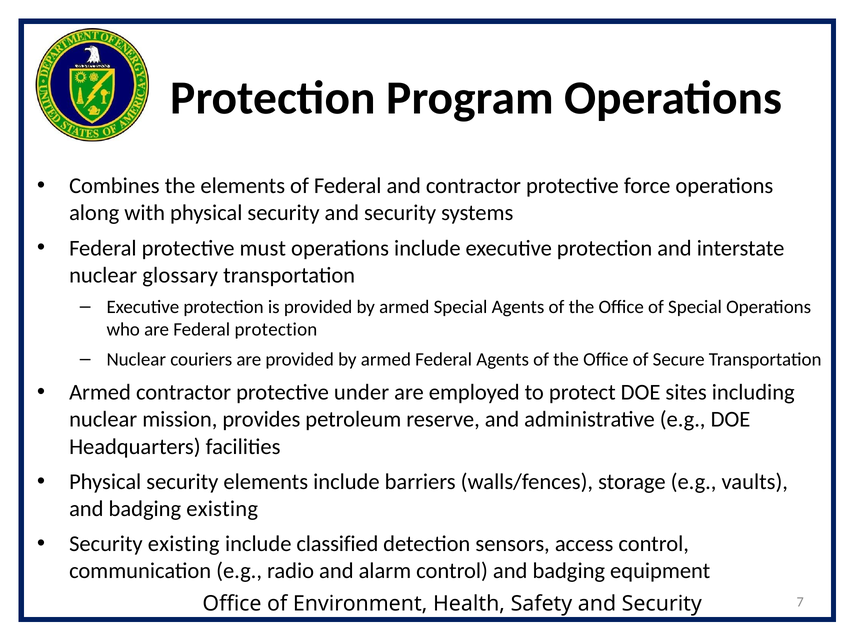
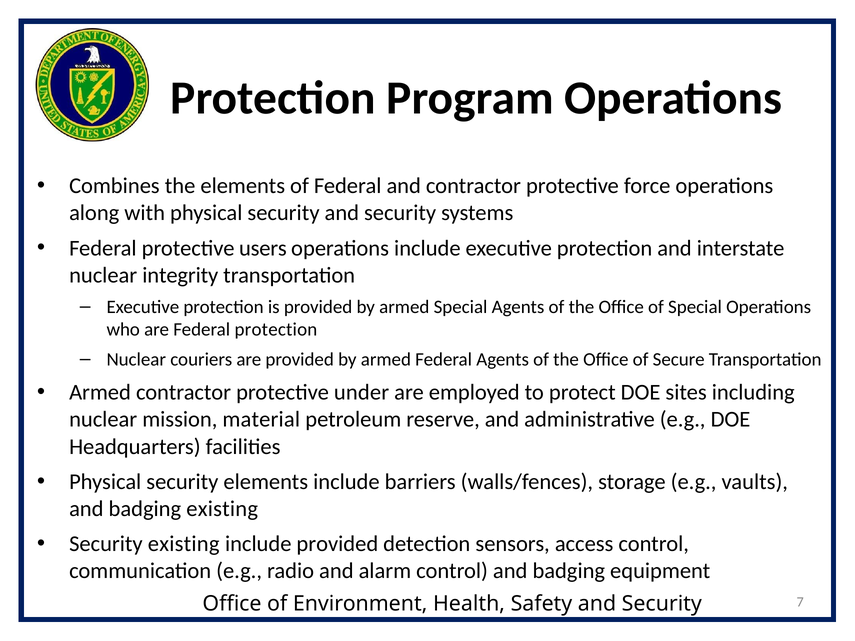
must: must -> users (263, 248)
glossary: glossary -> integrity (180, 275)
provides: provides -> material (261, 420)
include classified: classified -> provided (337, 544)
